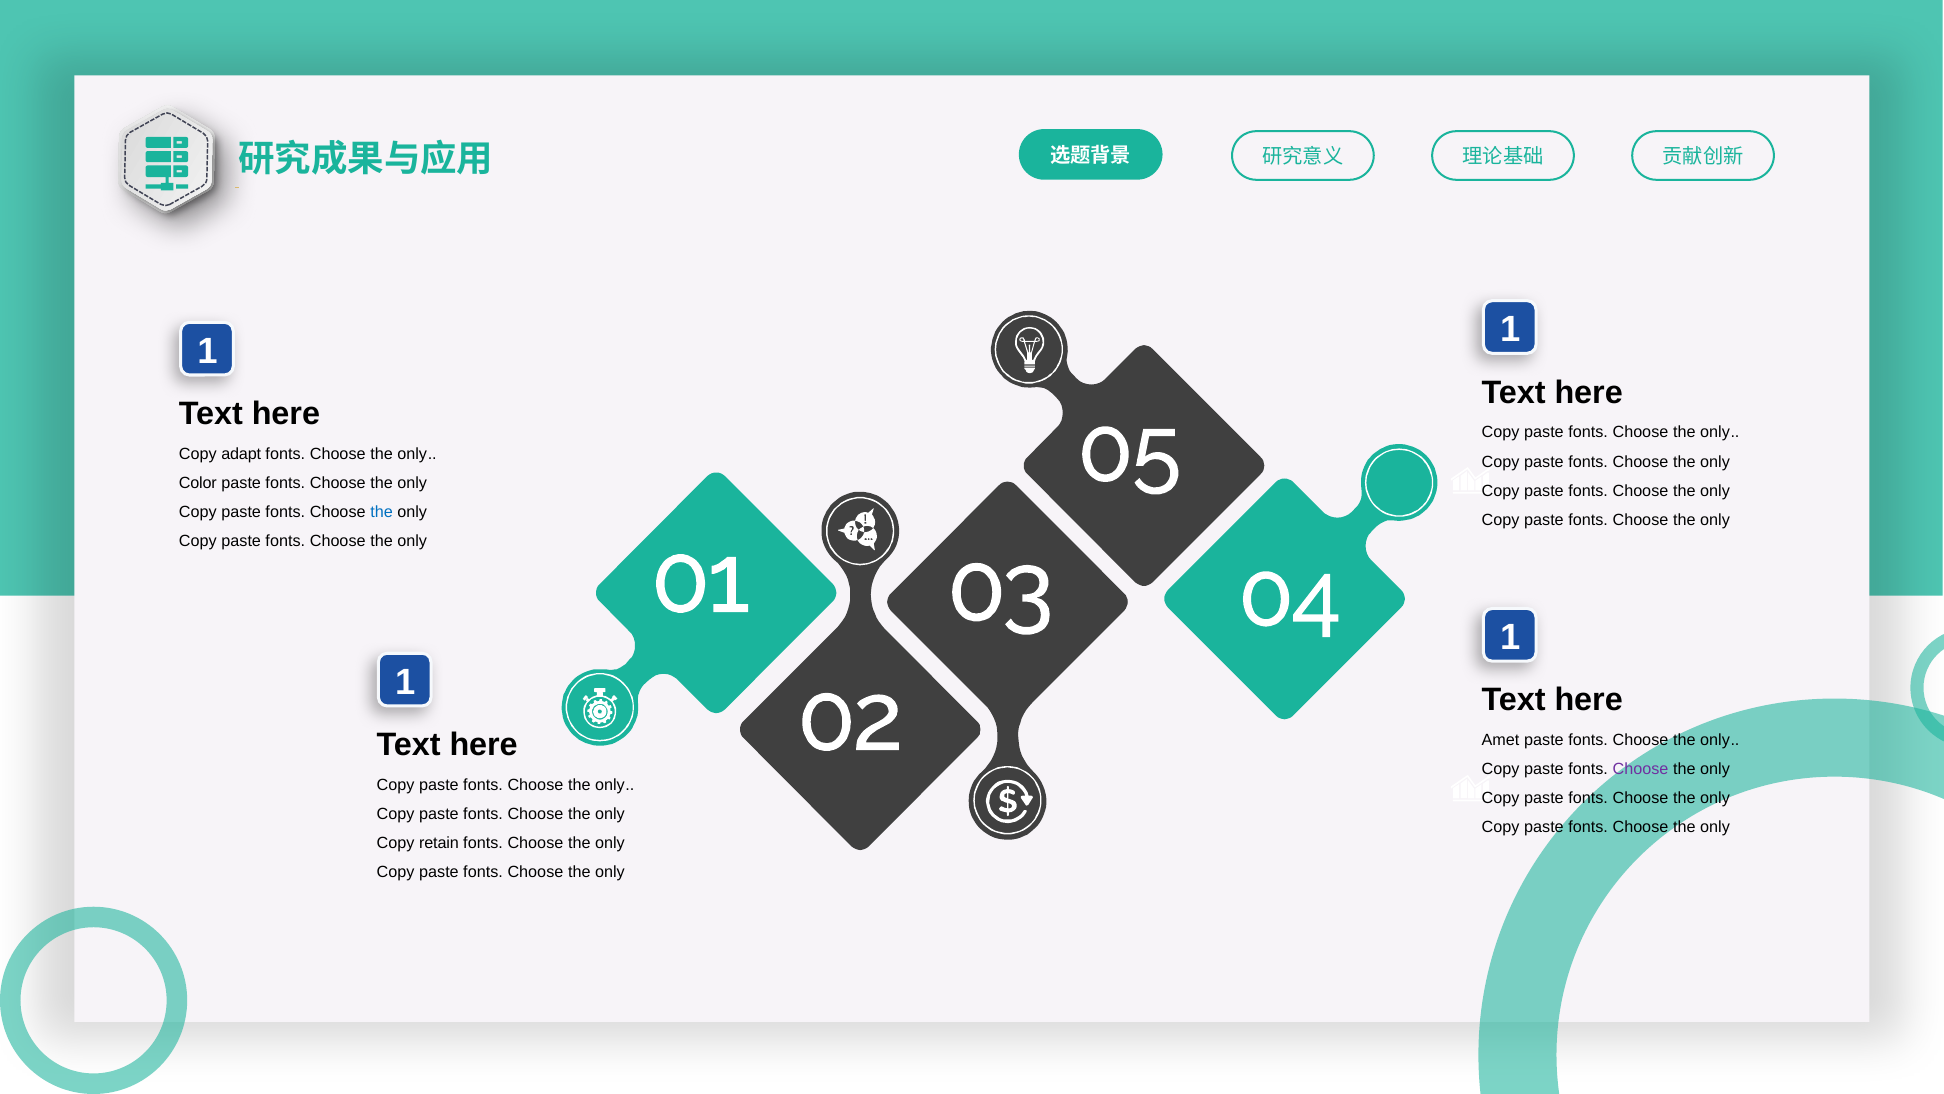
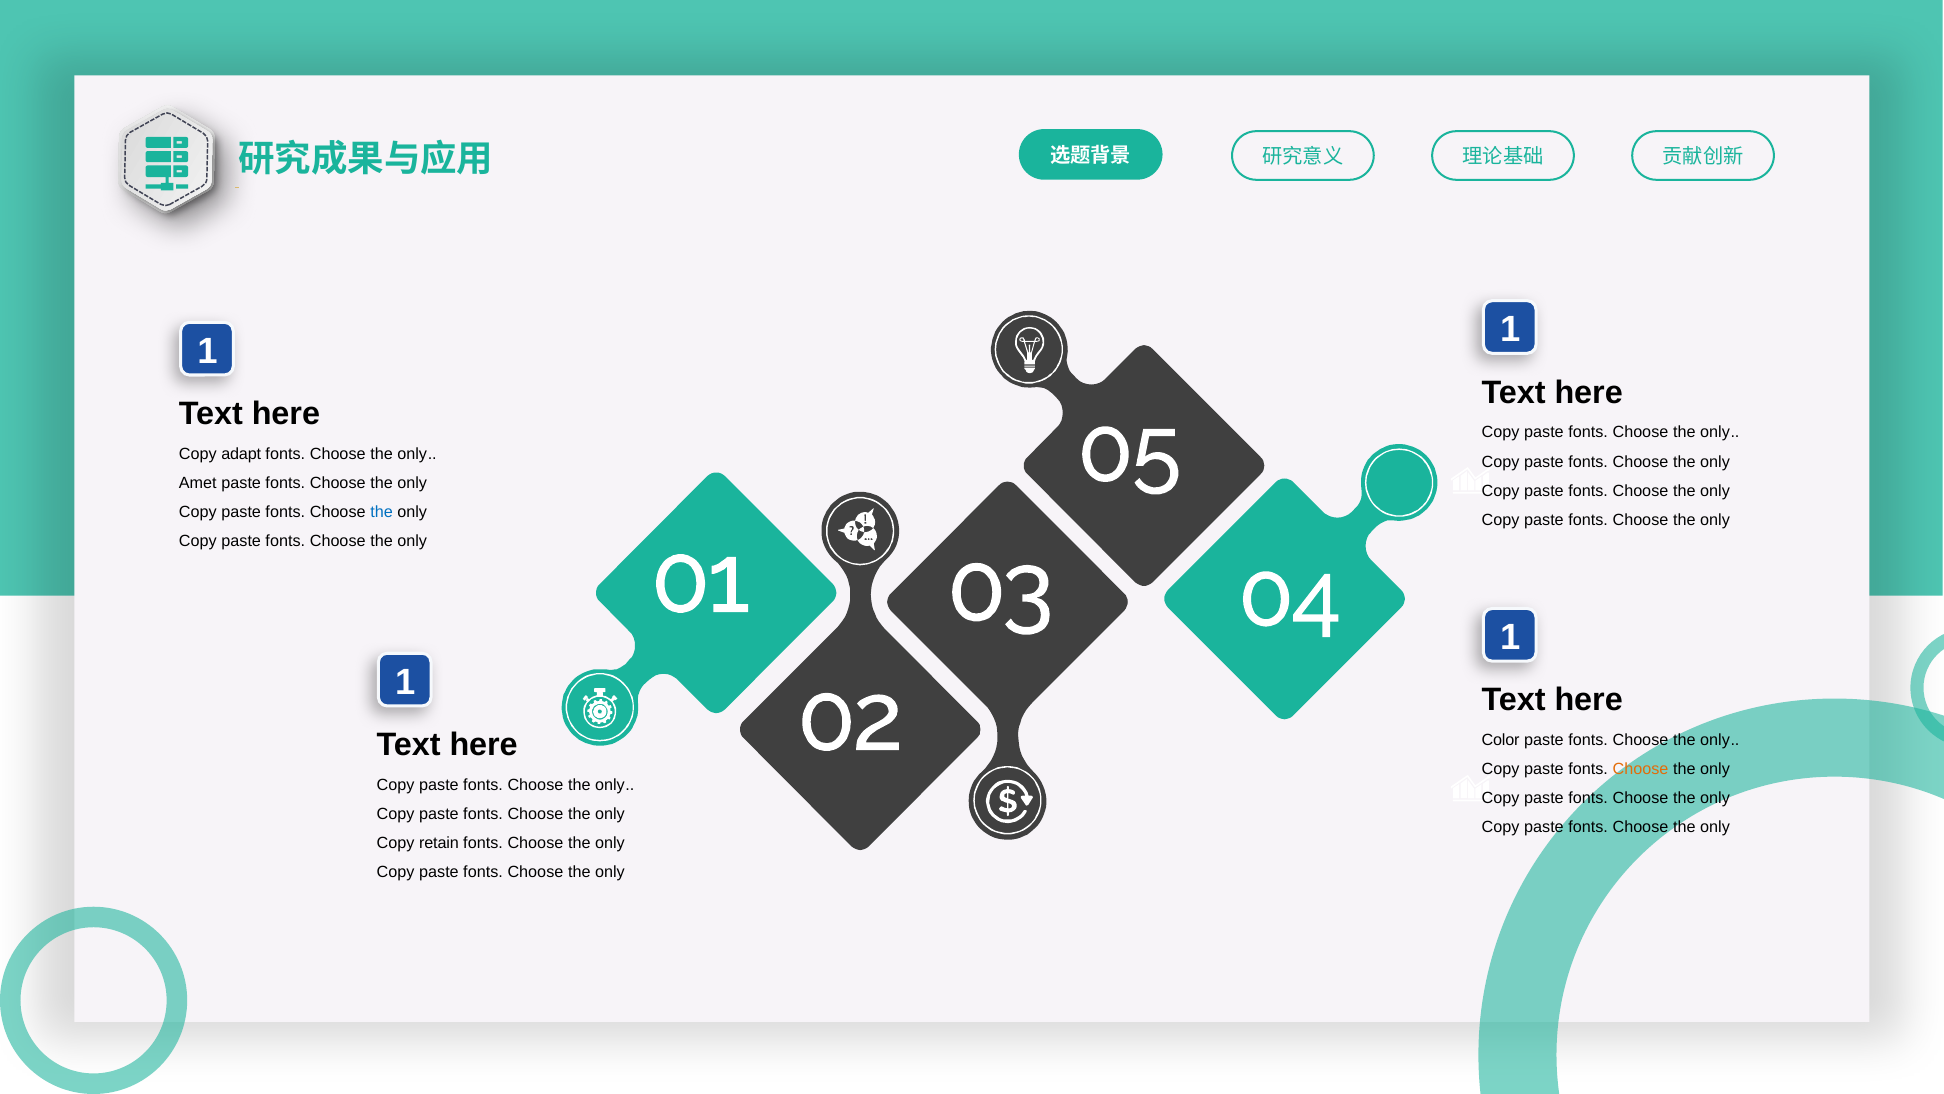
Color: Color -> Amet (198, 483)
Amet: Amet -> Color (1501, 740)
Choose colour: purple -> orange (1641, 769)
